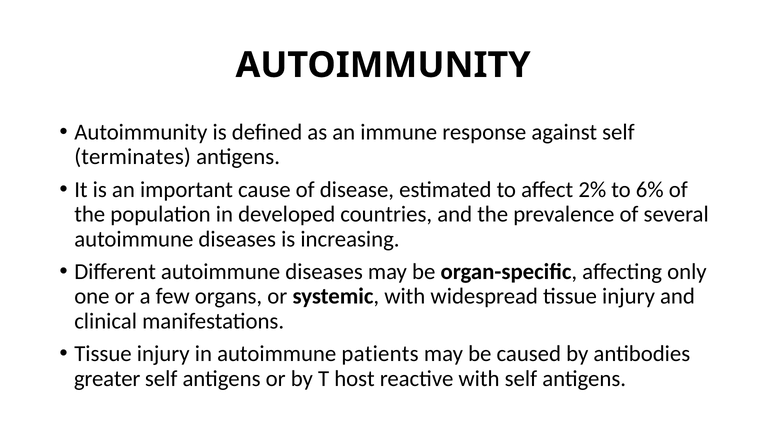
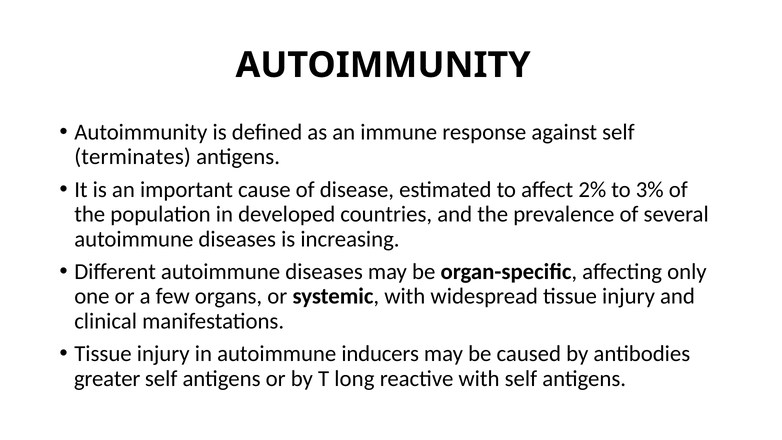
6%: 6% -> 3% (650, 190)
patients: patients -> inducers (380, 354)
host: host -> long (354, 378)
